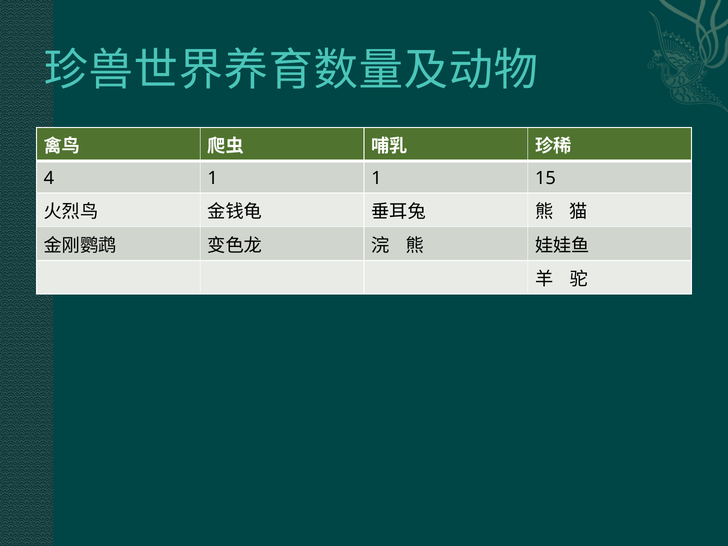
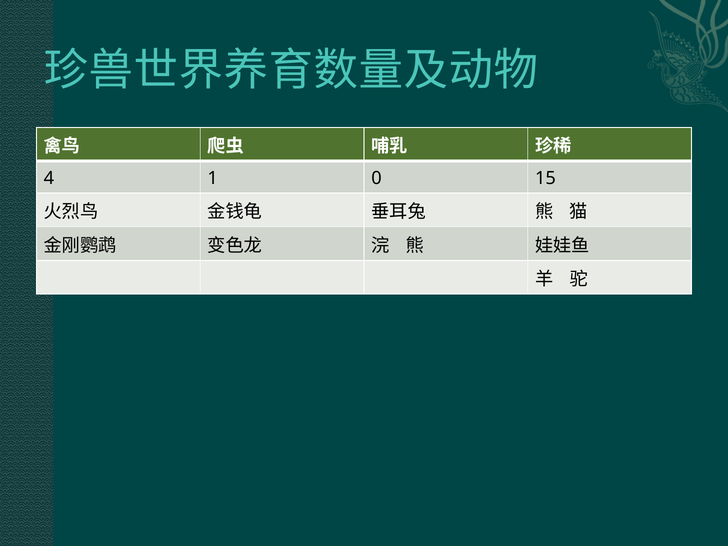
1 1: 1 -> 0 (376, 178)
